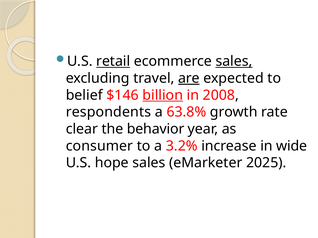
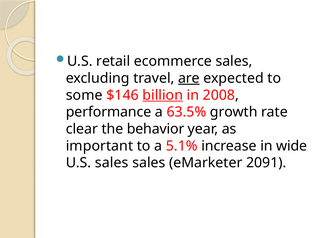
retail underline: present -> none (113, 61)
sales underline: present -> none (234, 61)
belief: belief -> some (84, 95)
respondents: respondents -> performance (109, 112)
63.8%: 63.8% -> 63.5% (186, 112)
consumer: consumer -> important (99, 146)
3.2%: 3.2% -> 5.1% (182, 146)
U.S hope: hope -> sales (112, 163)
2025: 2025 -> 2091 (266, 163)
